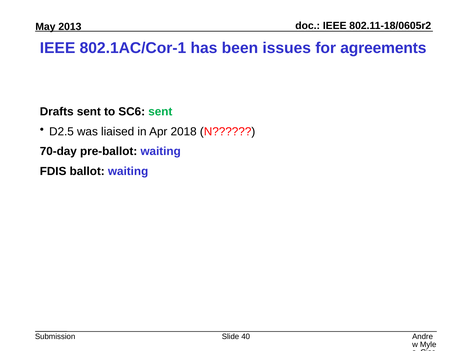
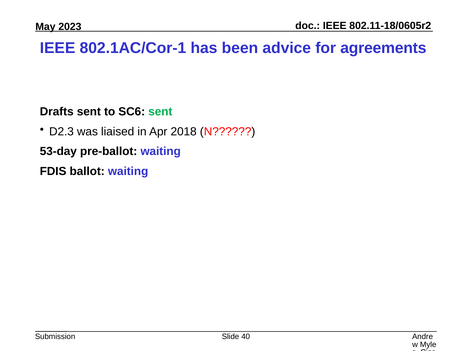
2013: 2013 -> 2023 (70, 27)
issues: issues -> advice (287, 48)
D2.5: D2.5 -> D2.3 (61, 131)
70-day: 70-day -> 53-day (58, 151)
